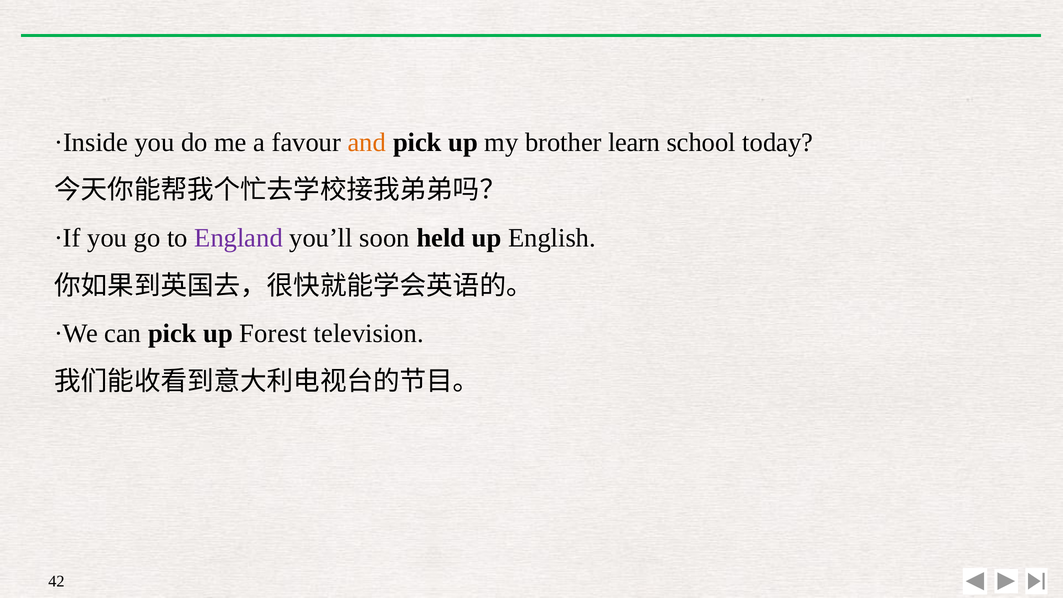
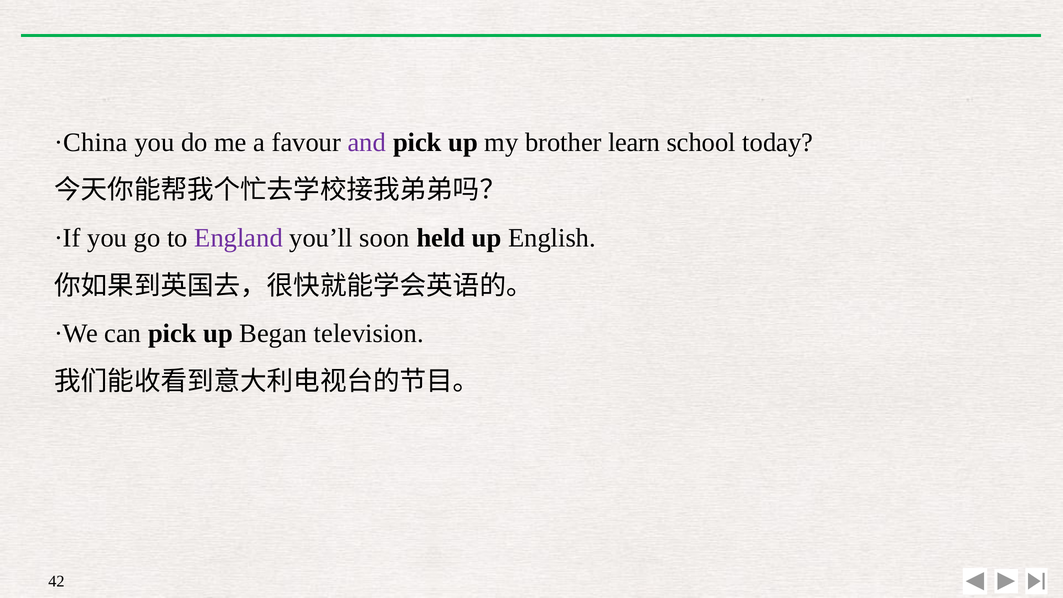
·Inside: ·Inside -> ·China (91, 142)
and colour: orange -> purple (367, 142)
Forest: Forest -> Began (273, 334)
